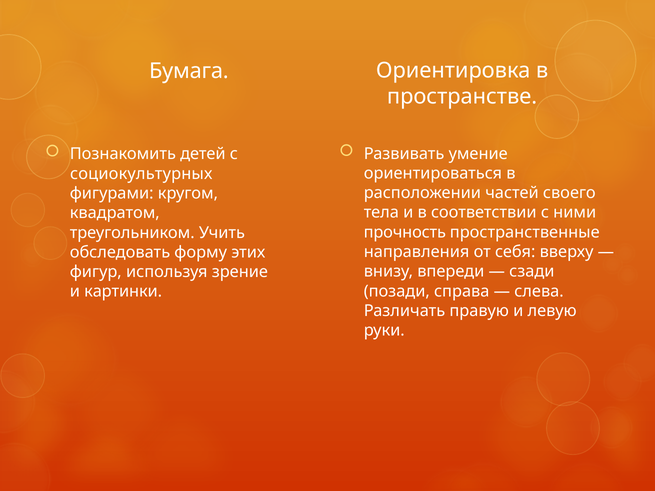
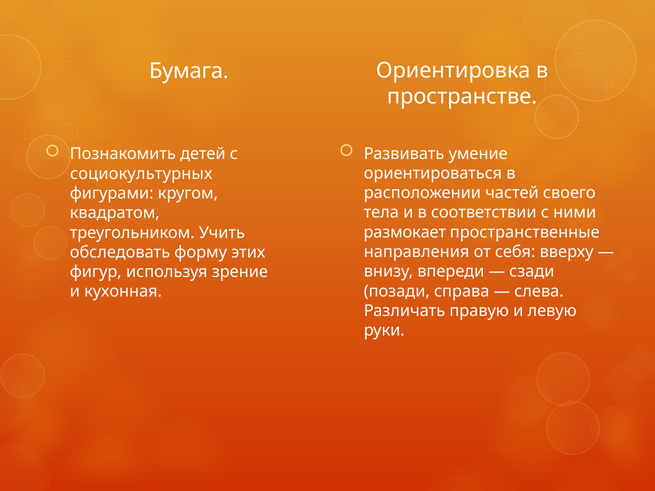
прочность: прочность -> размокает (405, 232)
картинки: картинки -> кухонная (123, 292)
